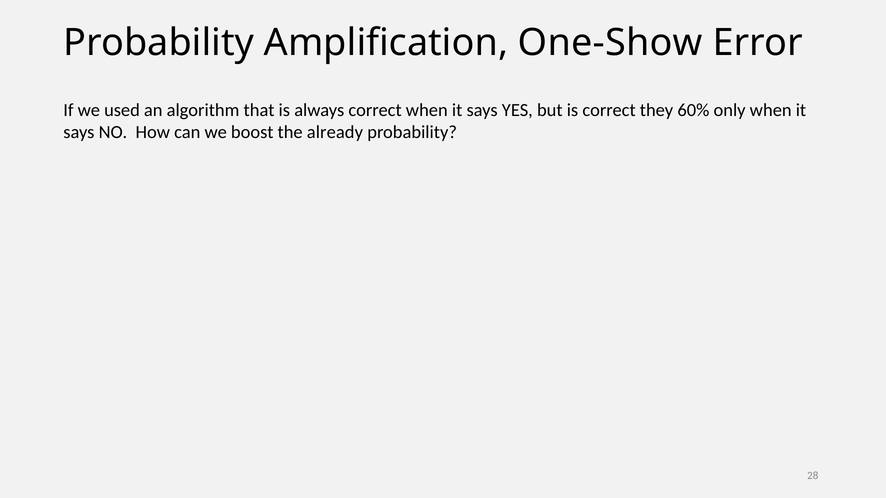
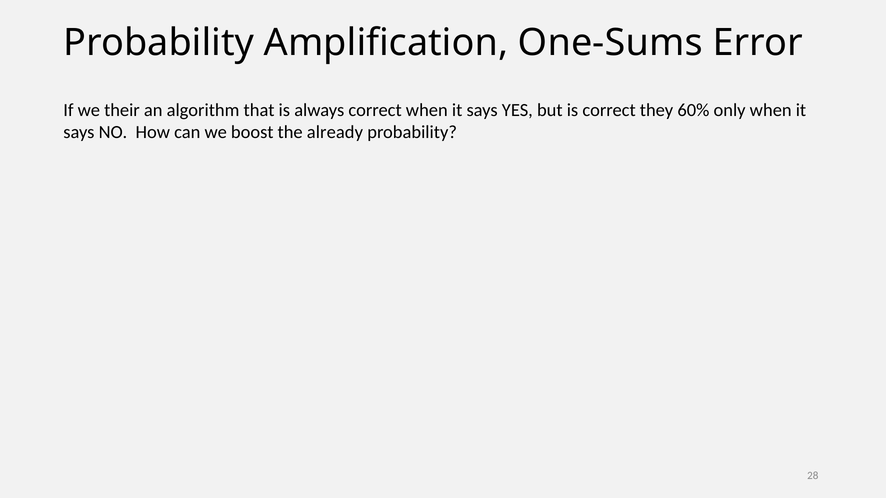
One-Show: One-Show -> One-Sums (610, 43)
used: used -> their (122, 110)
